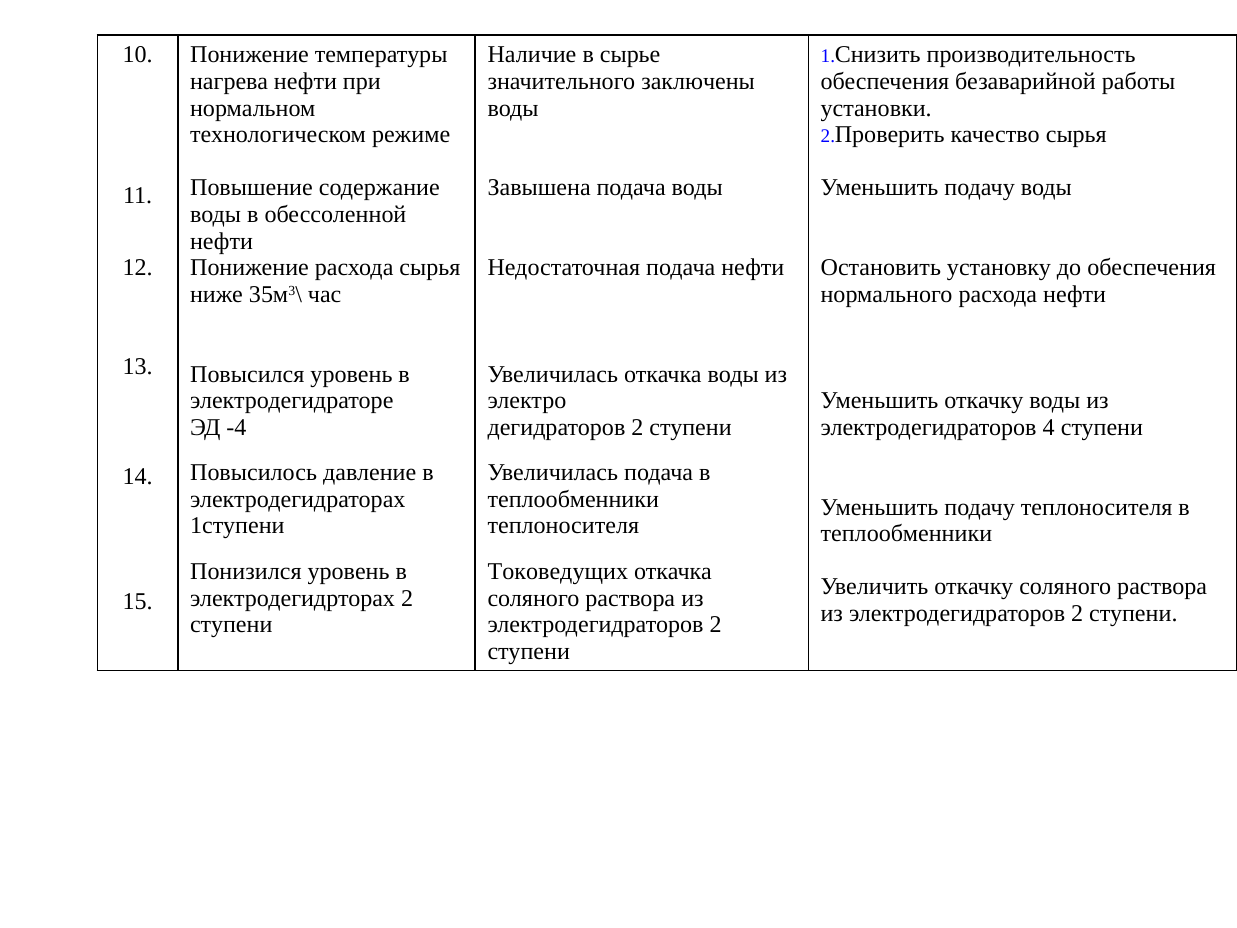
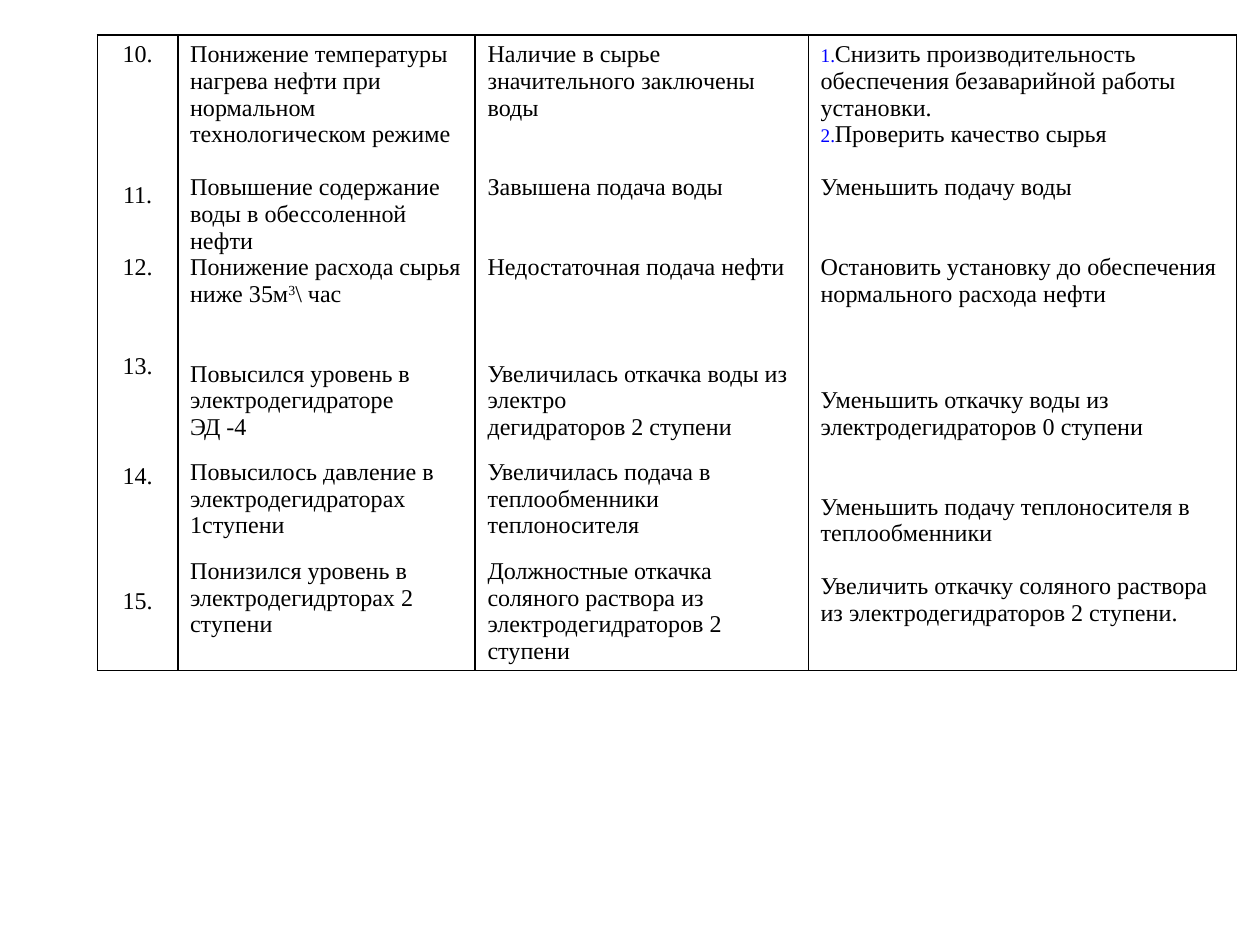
4: 4 -> 0 (1049, 427)
Токоведущих: Токоведущих -> Должностные (558, 571)
